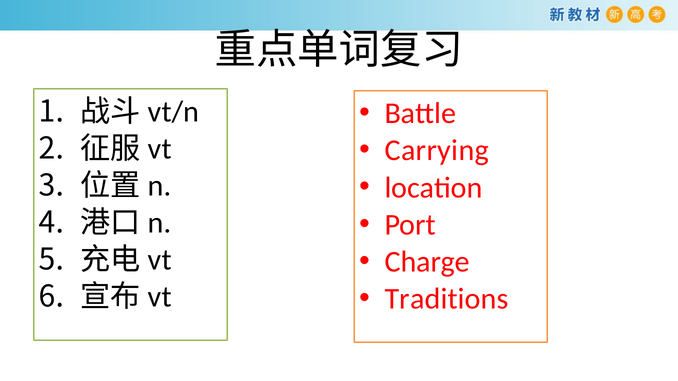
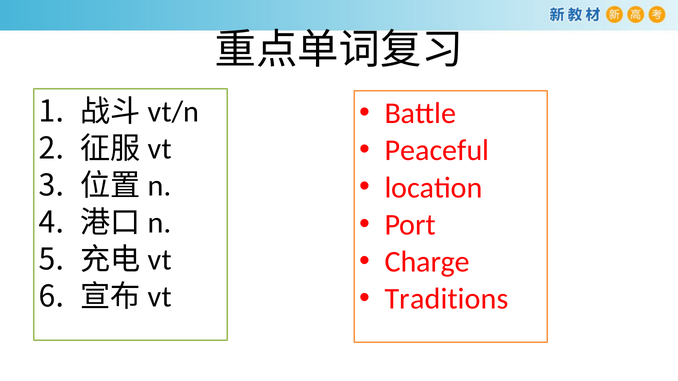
Carrying: Carrying -> Peaceful (437, 151)
